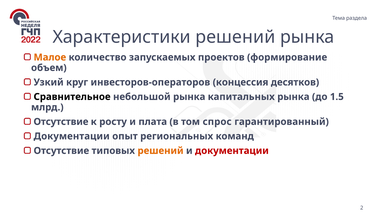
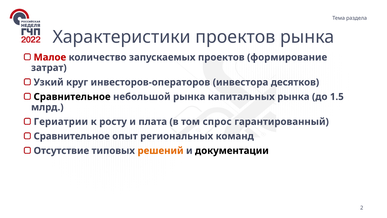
Характеристики решений: решений -> проектов (235, 37)
Малое colour: orange -> red (50, 57)
объем: объем -> затрат (49, 68)
концессия: концессия -> инвестора (241, 82)
Отсутствие: Отсутствие -> Гериатрии (61, 122)
Документации: Документации -> Сравнительное (72, 136)
документации colour: red -> black (232, 151)
